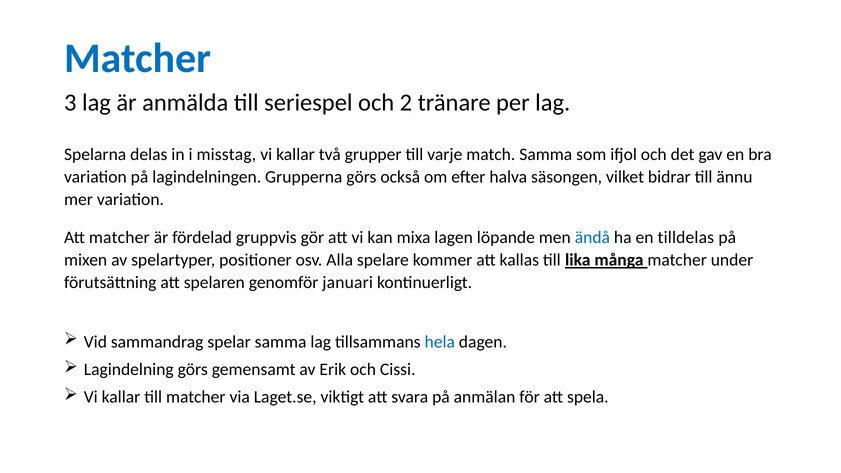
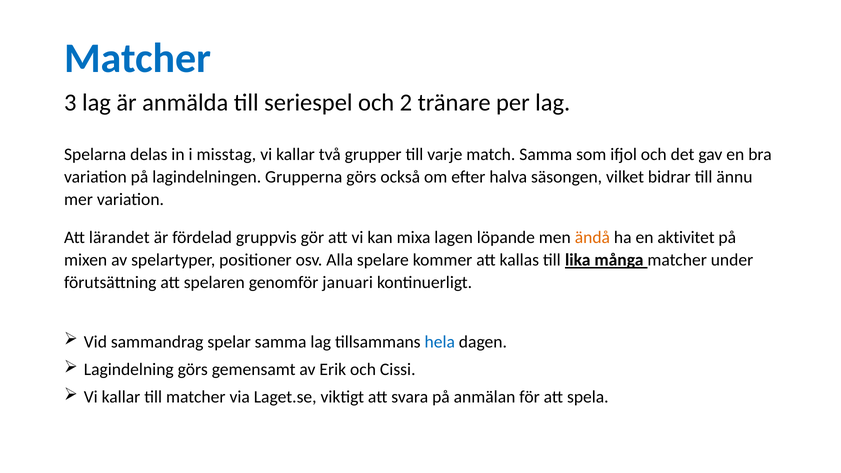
Att matcher: matcher -> lärandet (119, 238)
ändå colour: blue -> orange (592, 238)
tilldelas: tilldelas -> aktivitet (686, 238)
